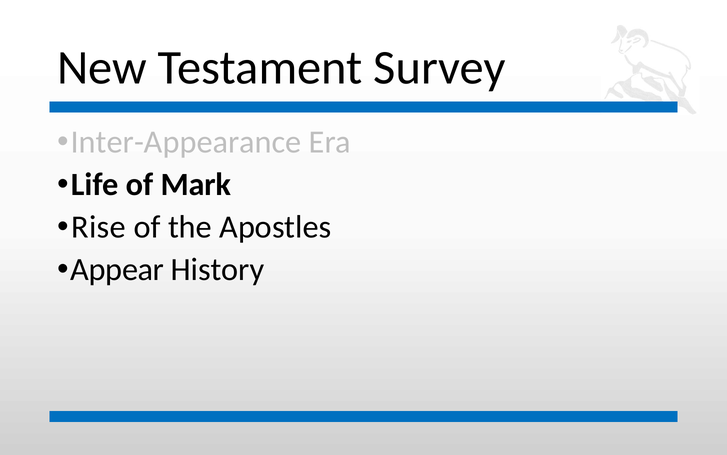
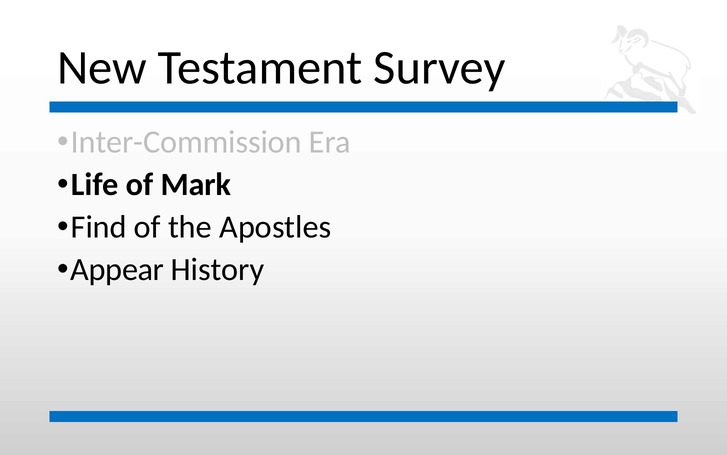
Inter-Appearance: Inter-Appearance -> Inter-Commission (186, 142)
Rise: Rise -> Find (99, 227)
